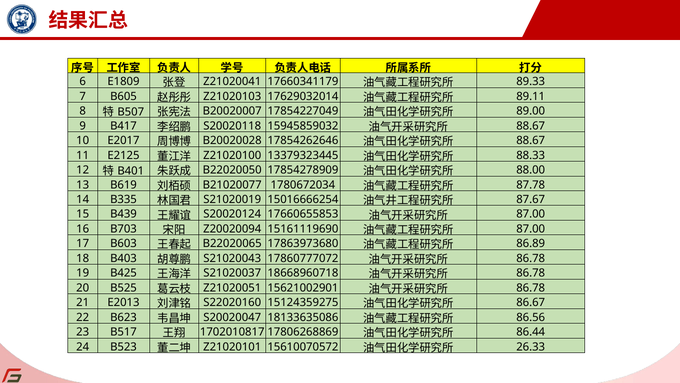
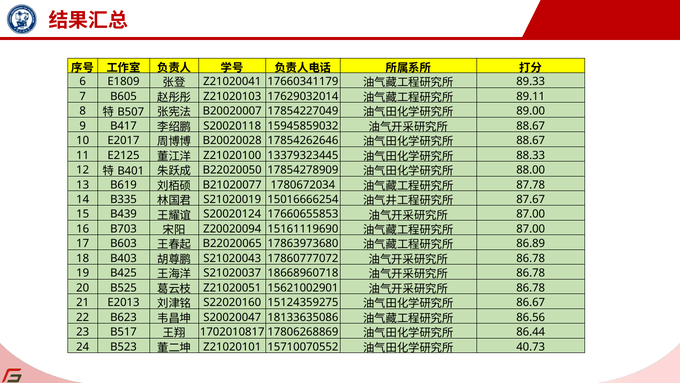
15610070572: 15610070572 -> 15710070552 (303, 346)
26.33: 26.33 -> 40.73 (531, 346)
